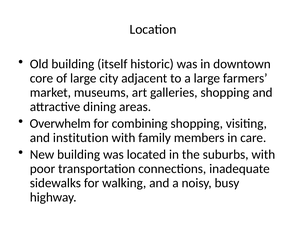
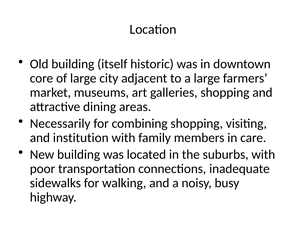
Overwhelm: Overwhelm -> Necessarily (60, 123)
